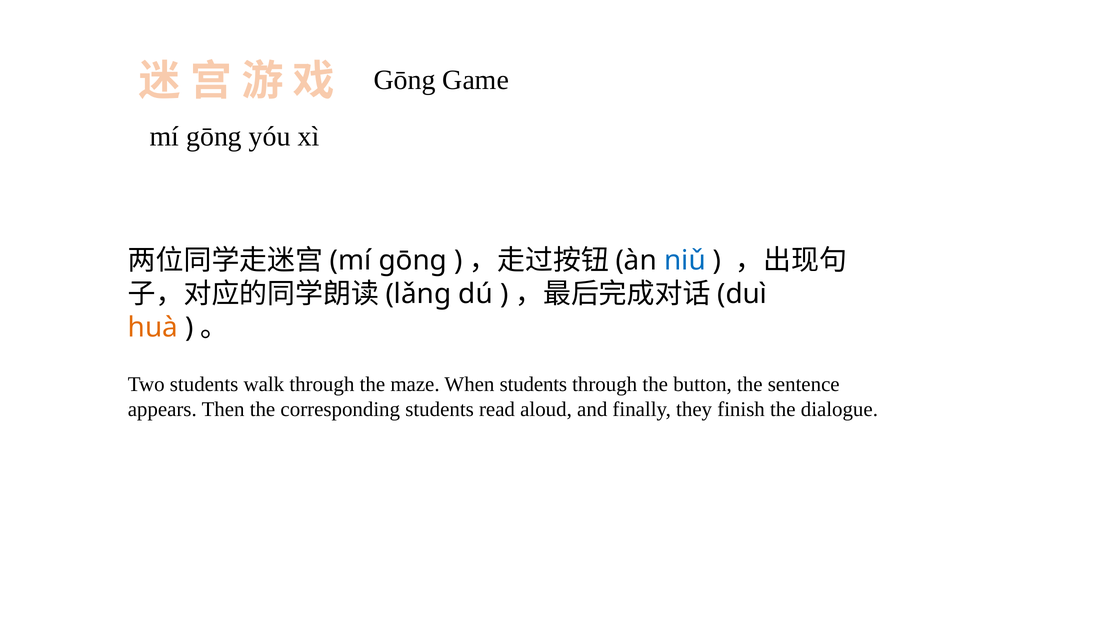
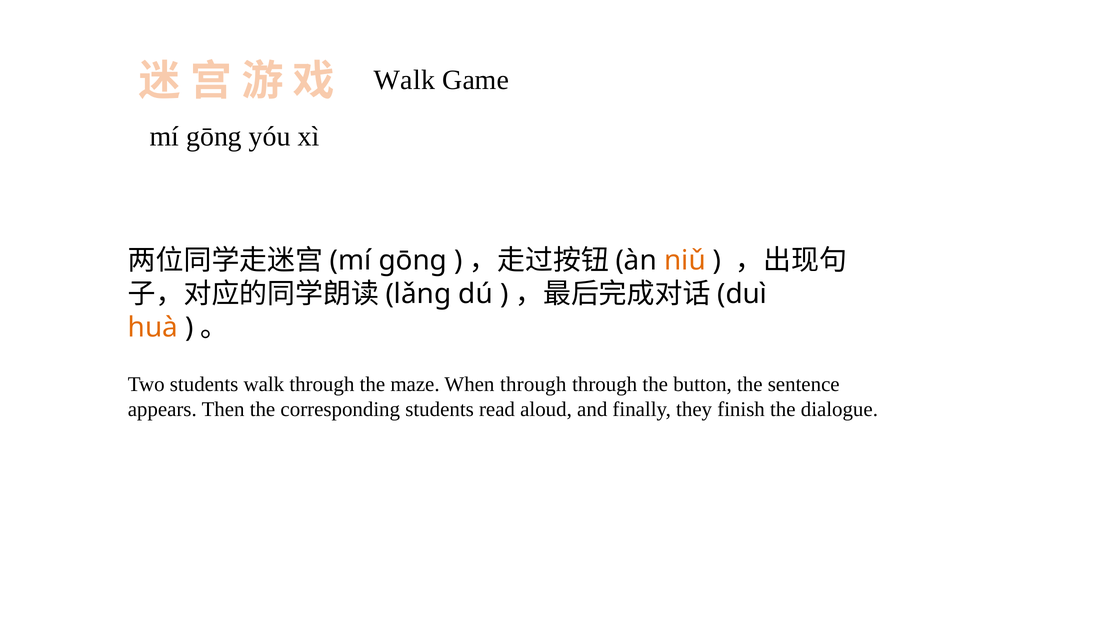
Gōng: Gōng -> Walk (404, 80)
niǔ colour: blue -> orange (685, 261)
When students: students -> through (533, 384)
